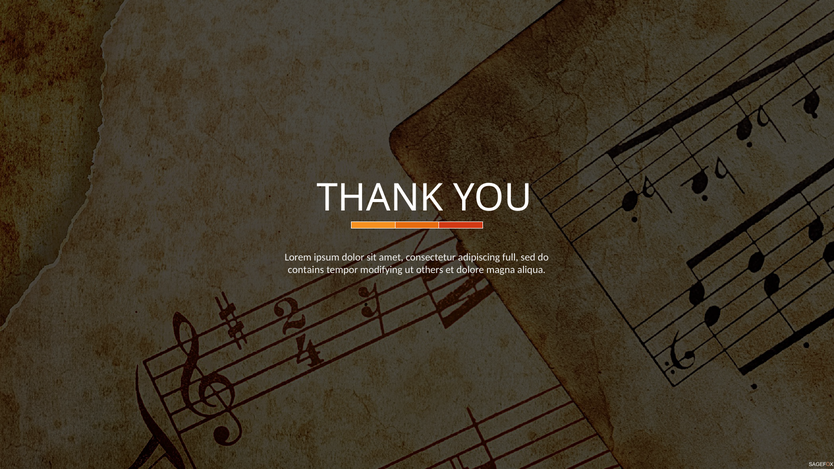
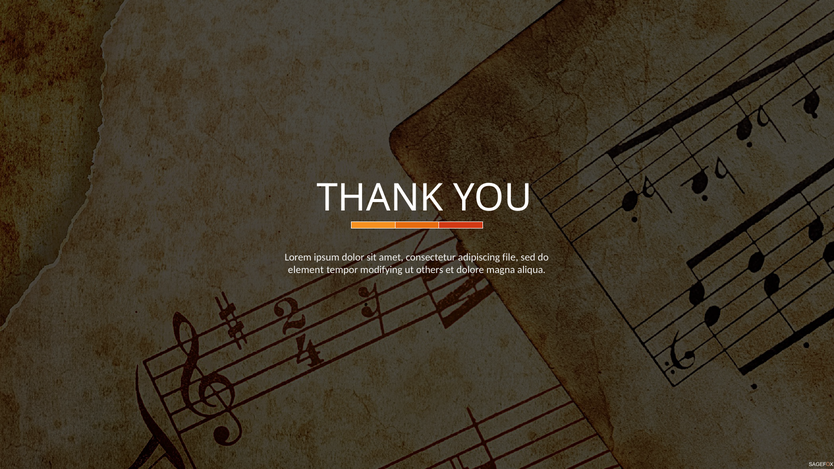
full: full -> file (510, 257)
contains: contains -> element (306, 270)
